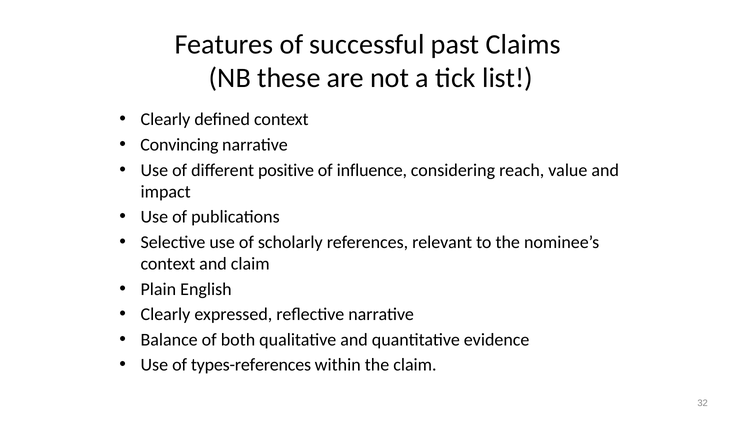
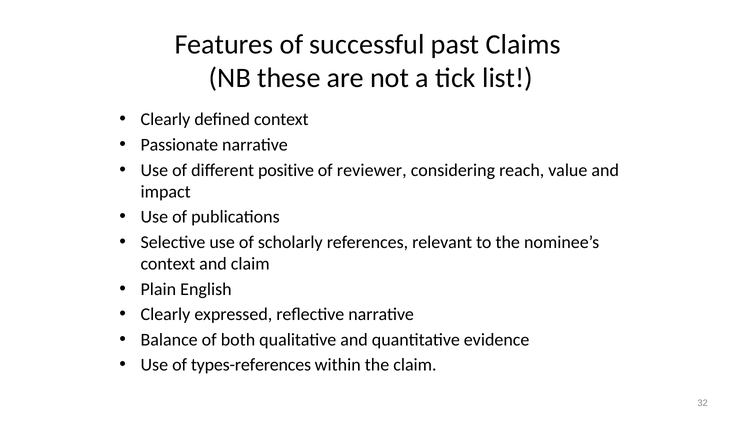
Convincing: Convincing -> Passionate (179, 145)
influence: influence -> reviewer (372, 170)
